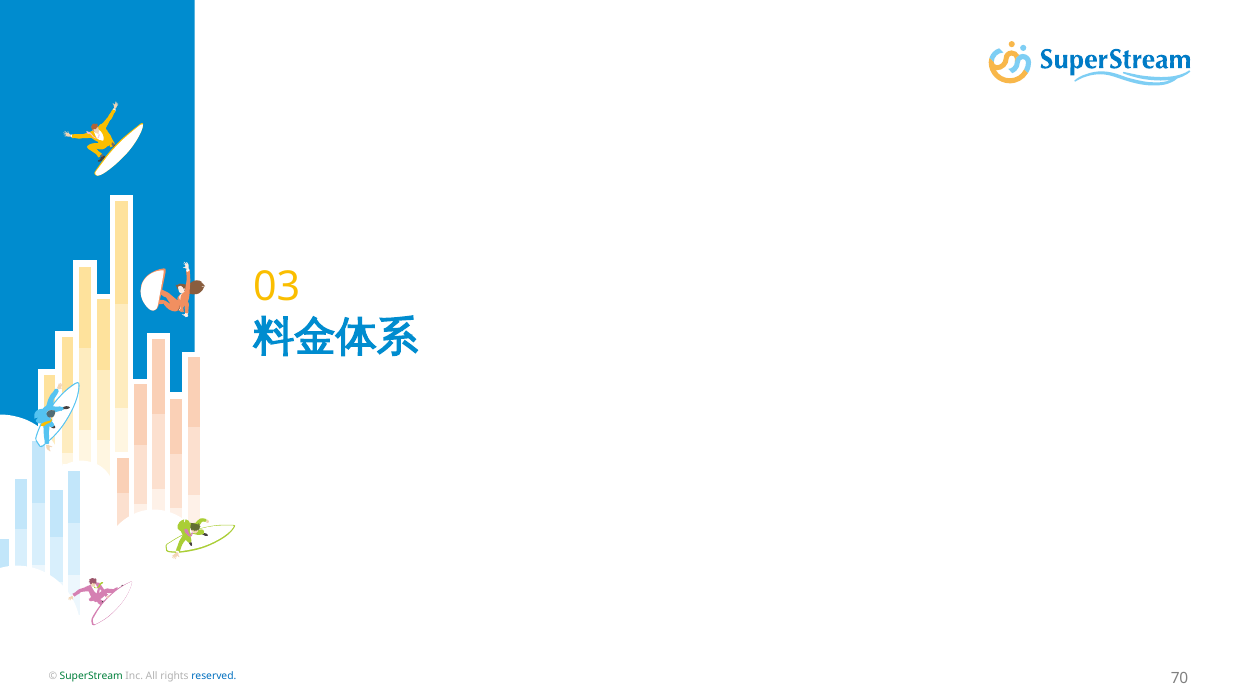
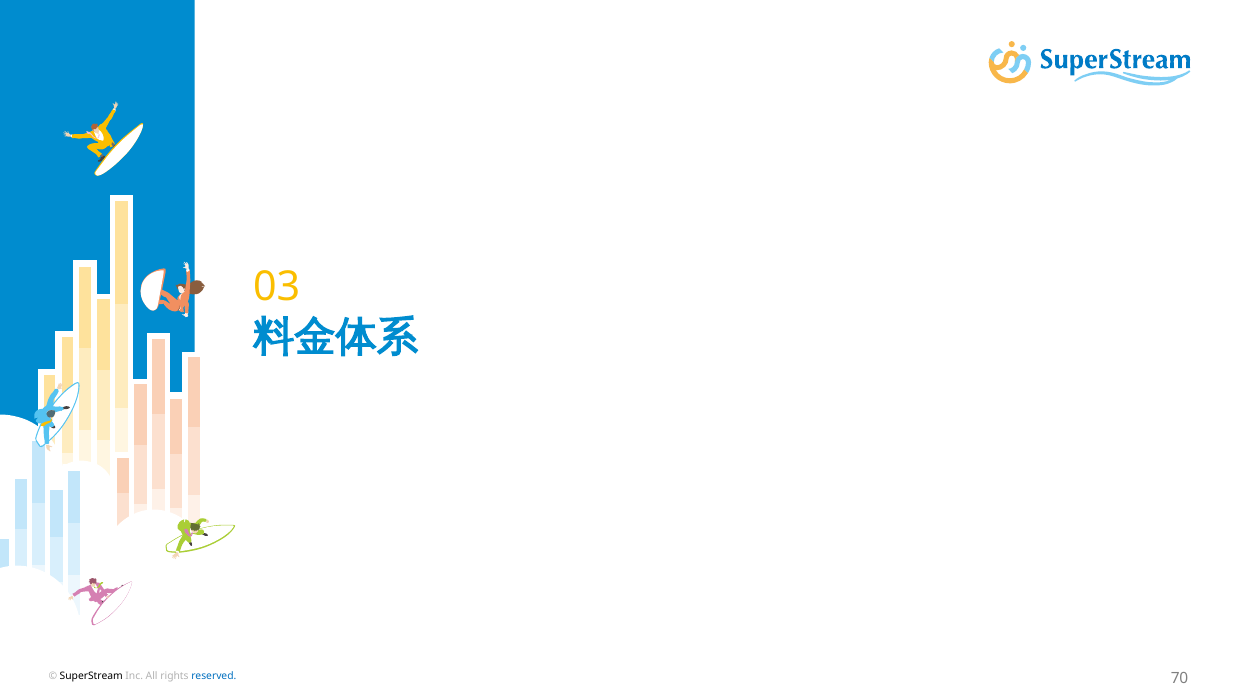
SuperStream colour: green -> black (91, 676)
